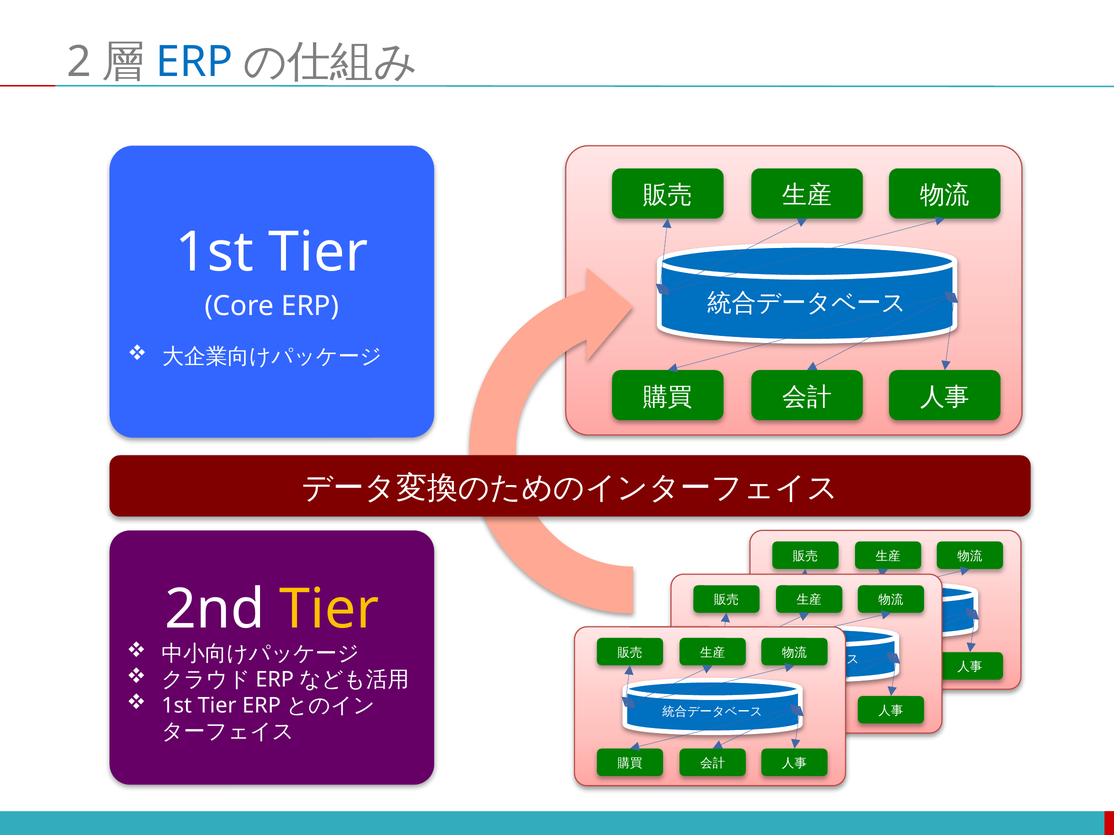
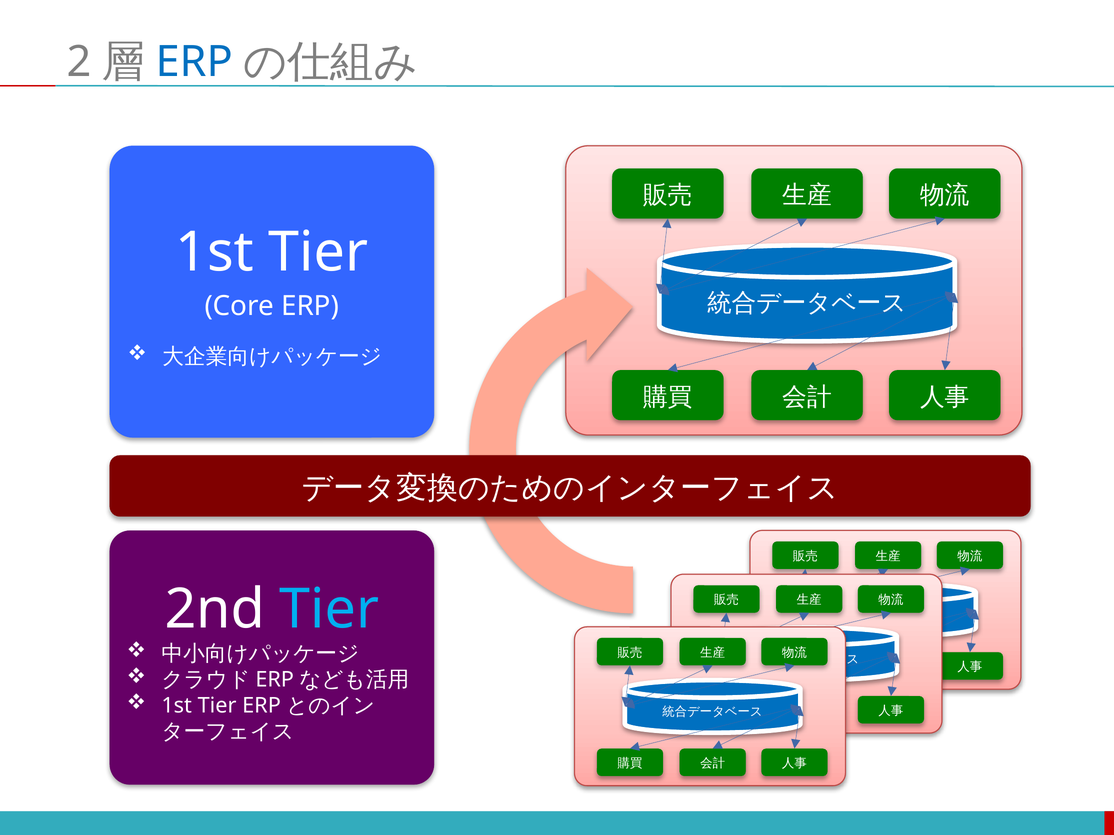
Tier colour: yellow -> light blue (329, 610)
